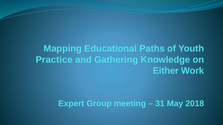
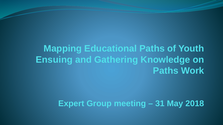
Practice: Practice -> Ensuing (54, 60)
Either: Either -> Paths (166, 71)
